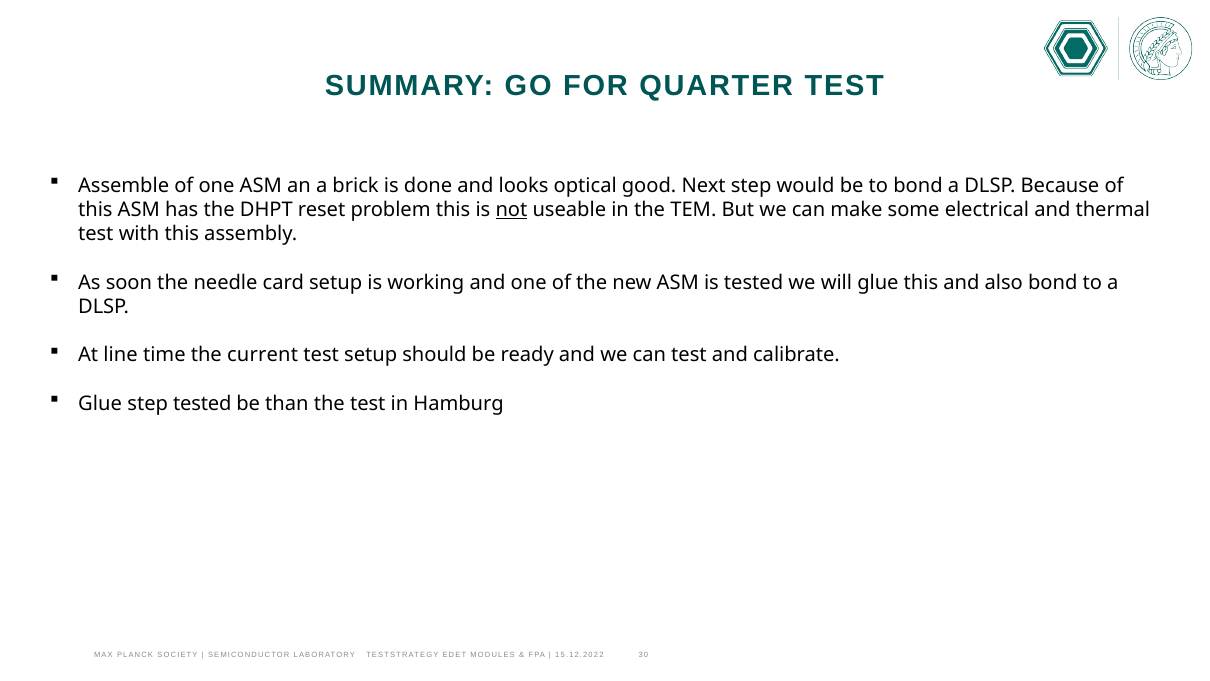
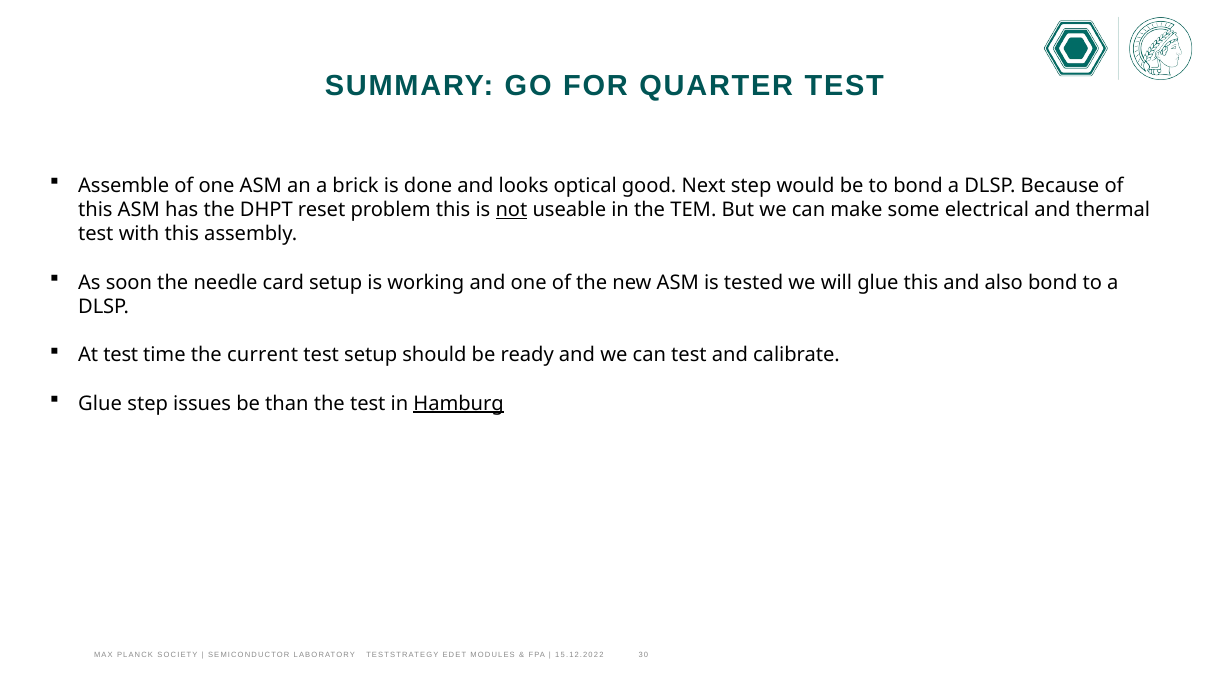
At line: line -> test (121, 355)
step tested: tested -> issues (202, 403)
Hamburg underline: none -> present (459, 403)
